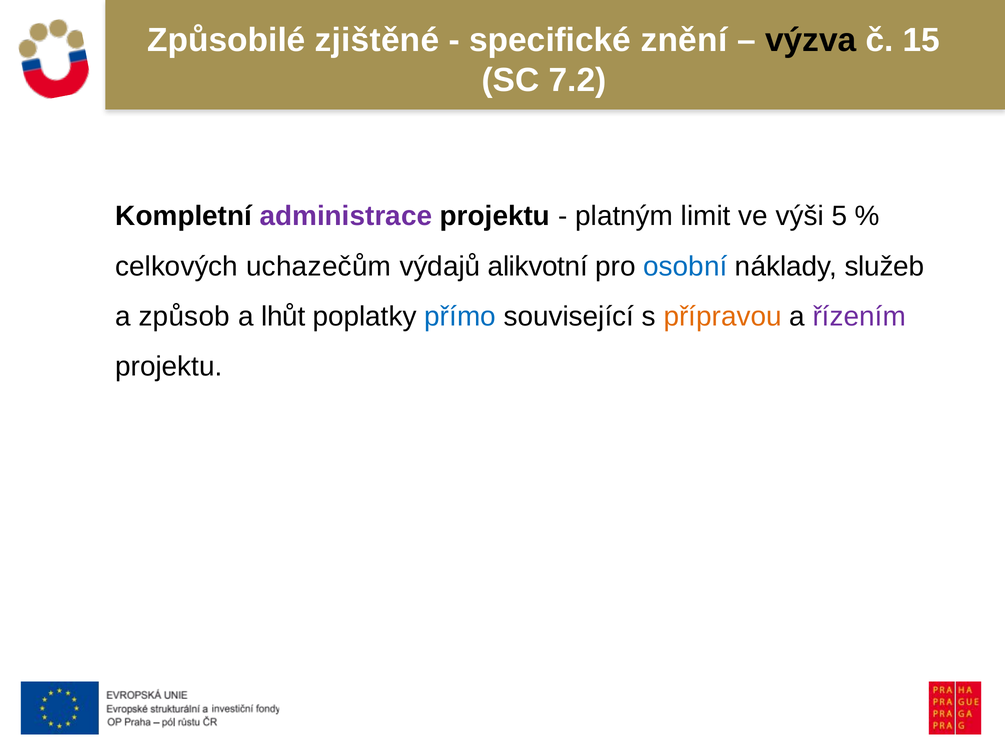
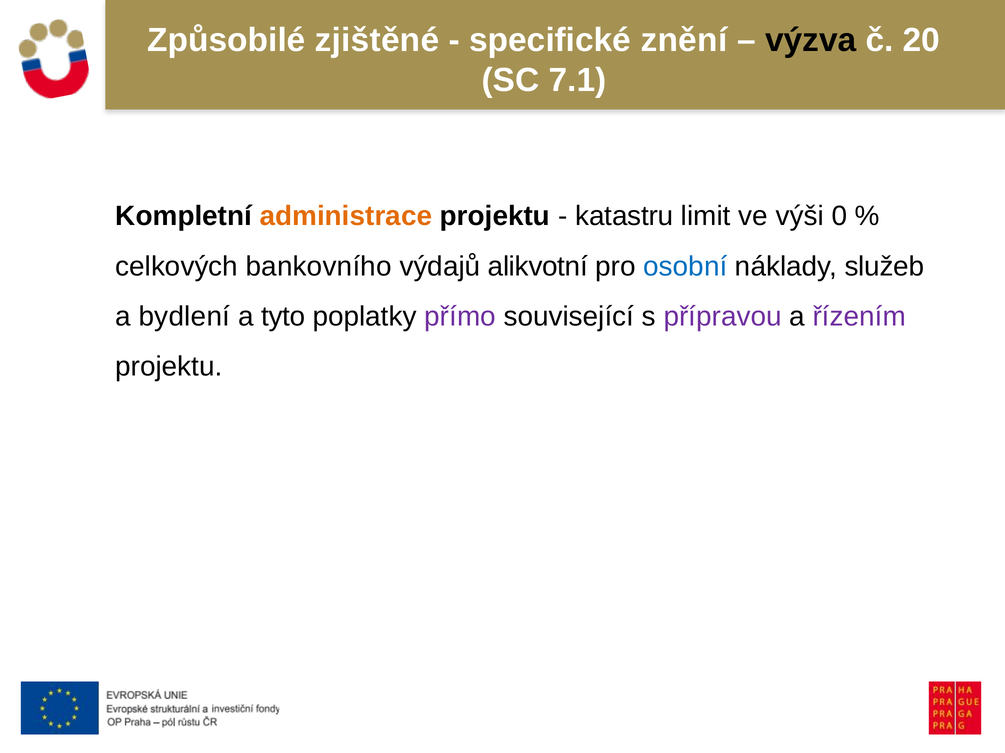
15: 15 -> 20 (921, 40)
7.2: 7.2 -> 7.1 (578, 80)
administrace colour: purple -> orange (346, 216)
platným: platným -> katastru (624, 216)
5: 5 -> 0 (839, 216)
uchazečům: uchazečům -> bankovního (319, 267)
způsob: způsob -> bydlení (184, 317)
lhůt: lhůt -> tyto (283, 317)
přímo colour: blue -> purple (460, 317)
přípravou colour: orange -> purple (723, 317)
